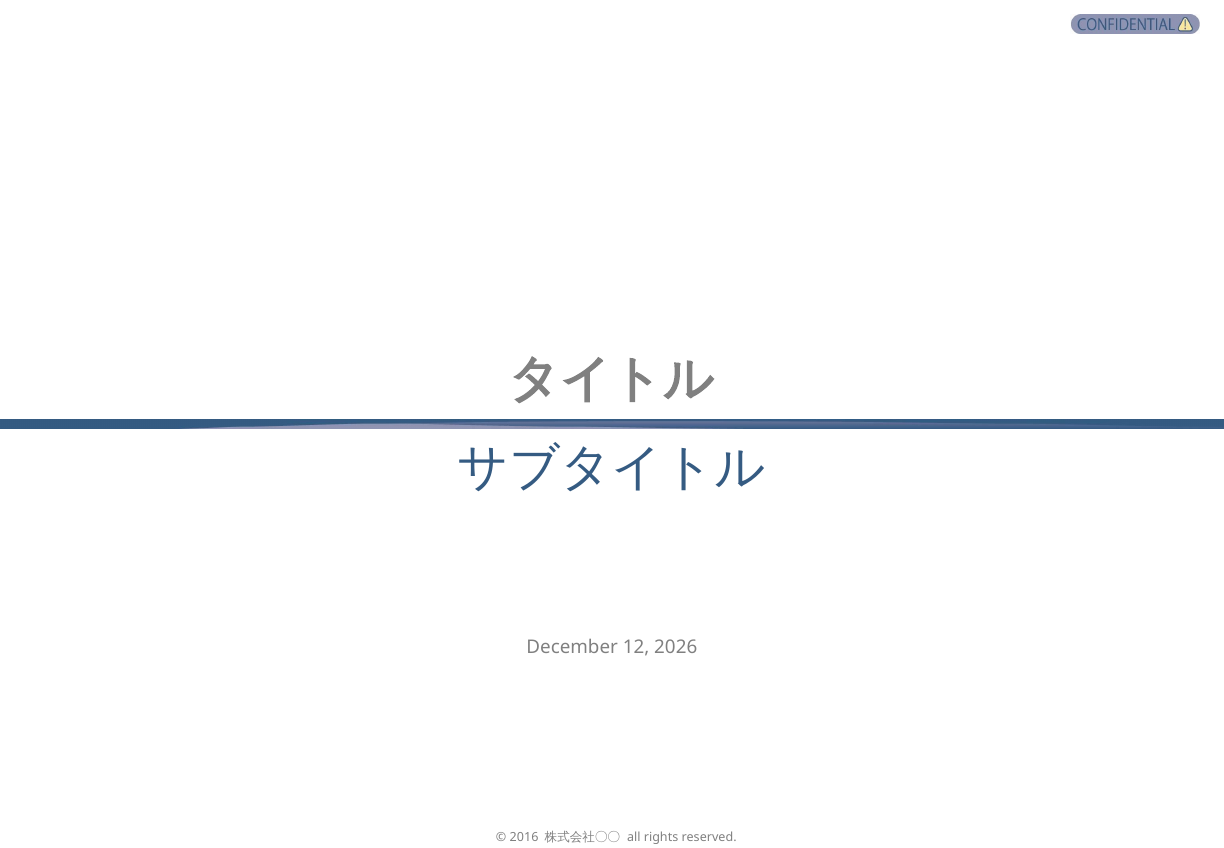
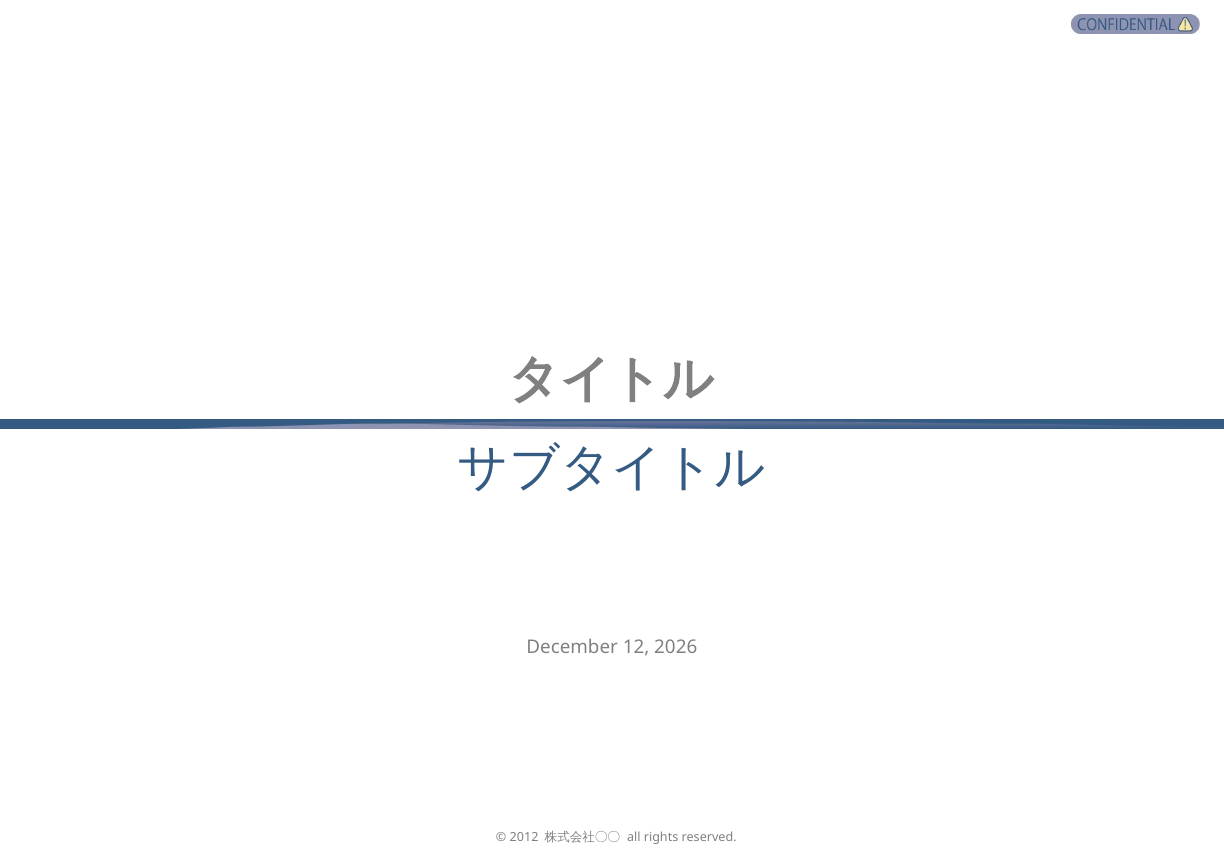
2016: 2016 -> 2012 (524, 837)
